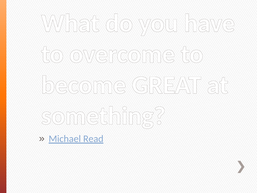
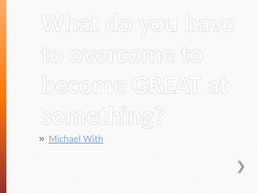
Read: Read -> With (93, 139)
